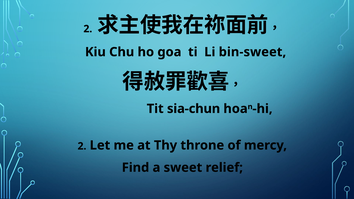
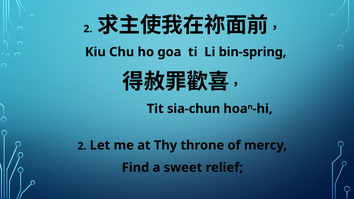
bin-sweet: bin-sweet -> bin-spring (253, 52)
